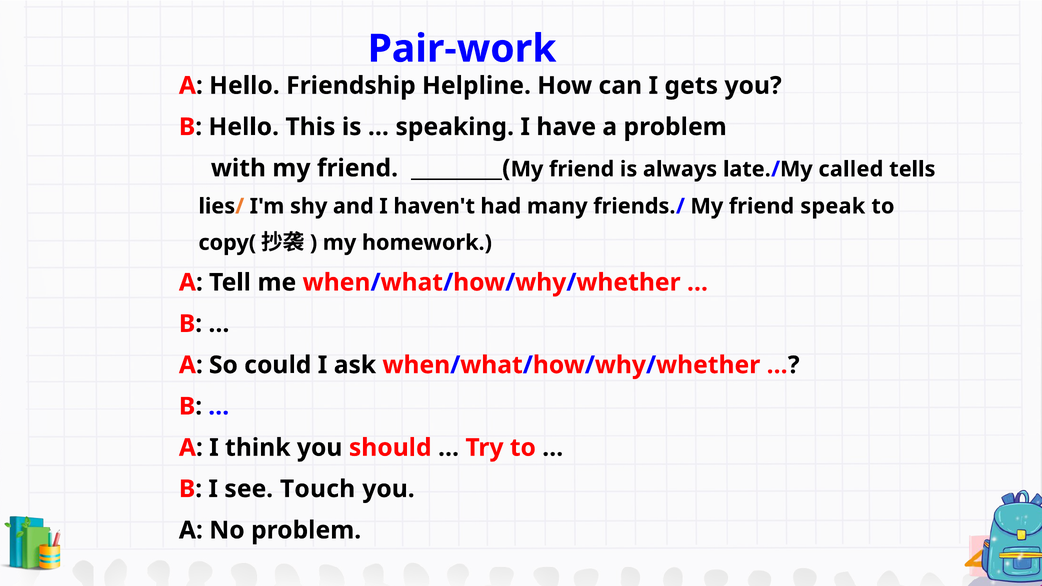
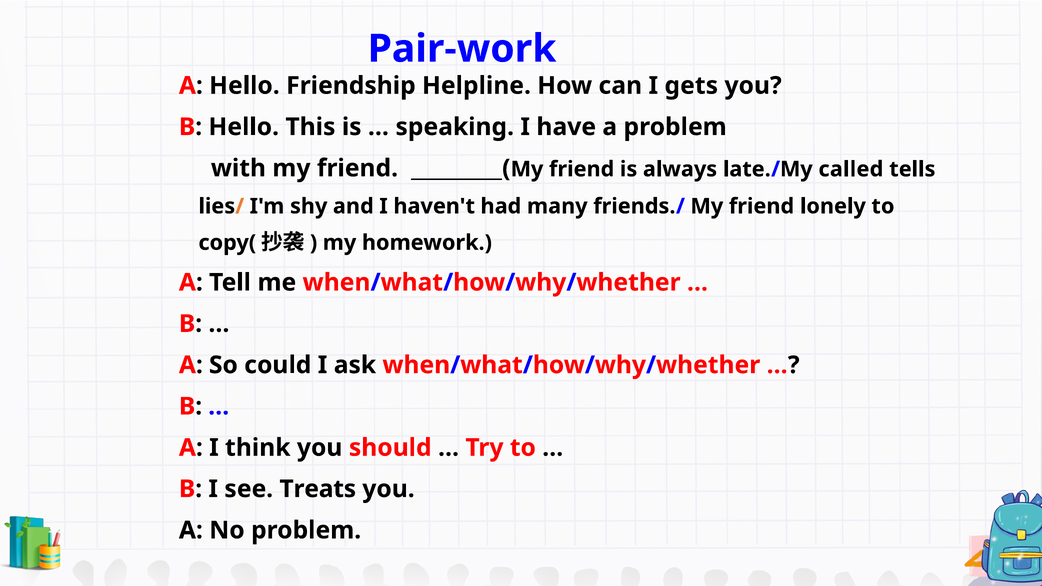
speak: speak -> lonely (833, 206)
Touch: Touch -> Treats (318, 489)
